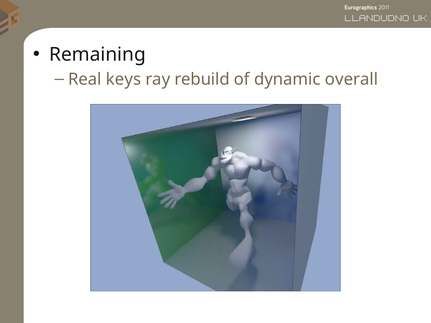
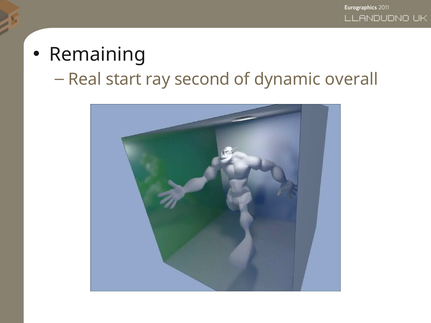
keys: keys -> start (124, 79)
rebuild: rebuild -> second (202, 79)
